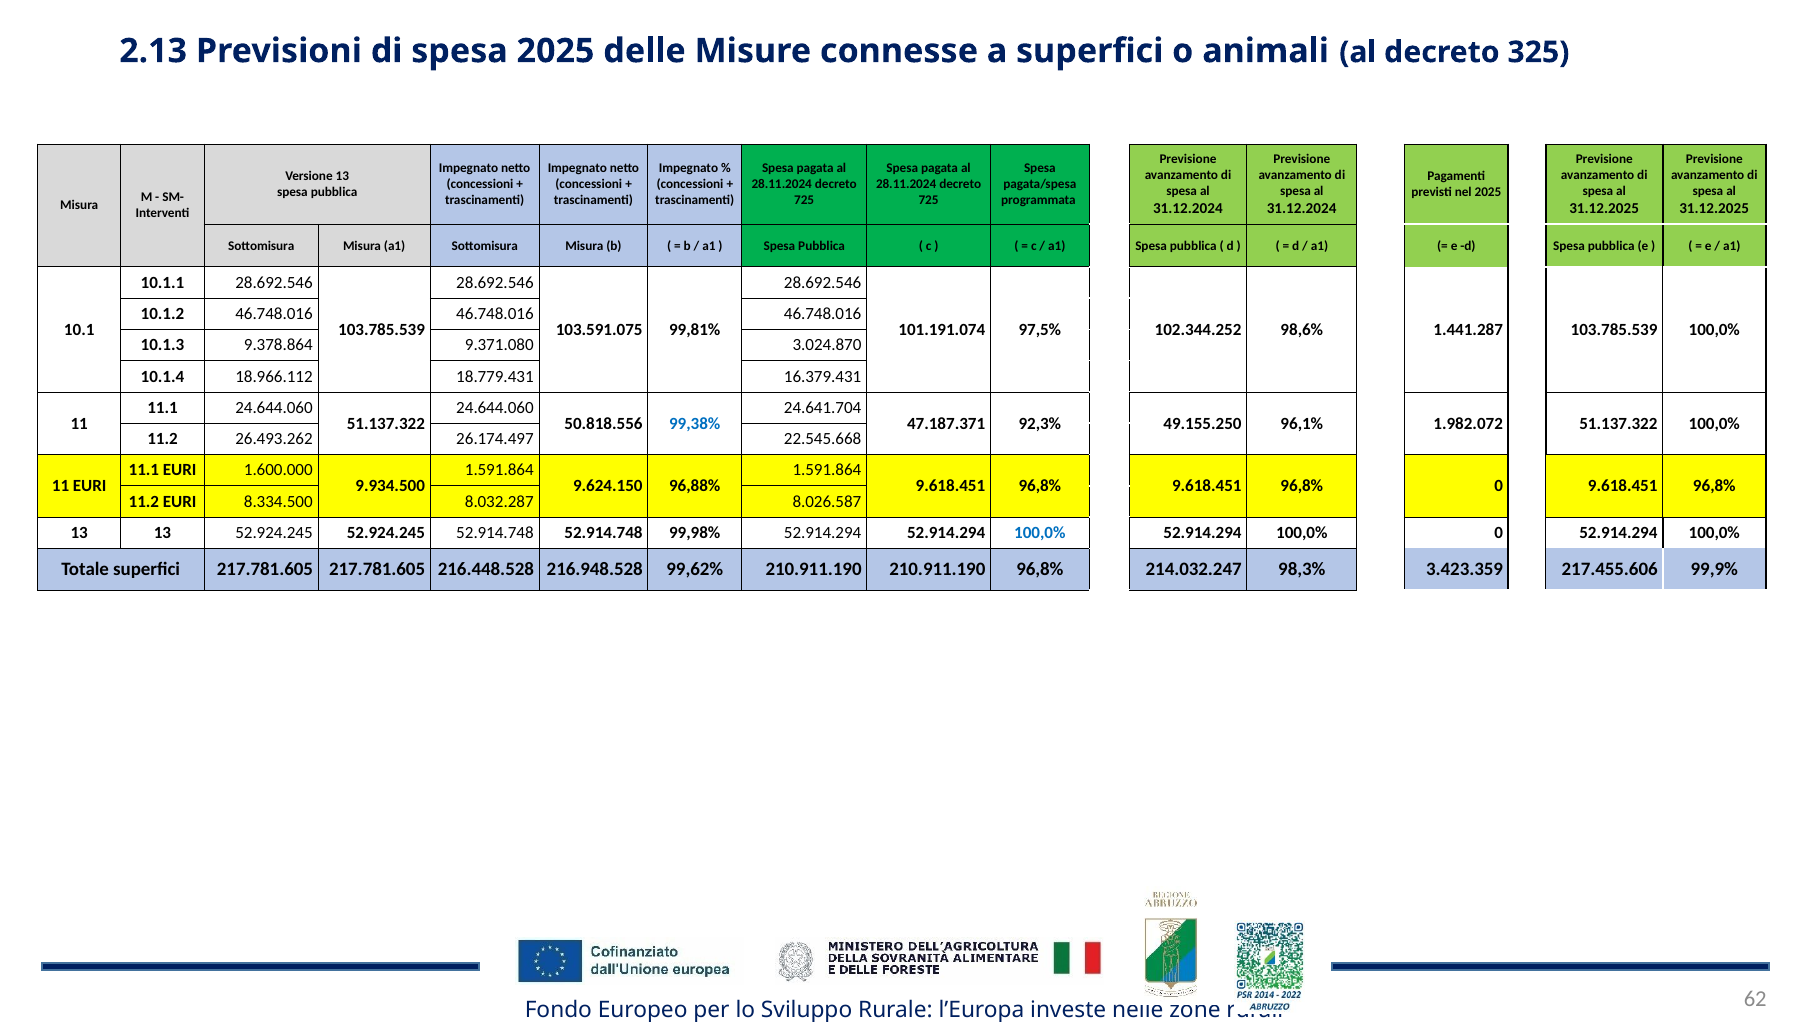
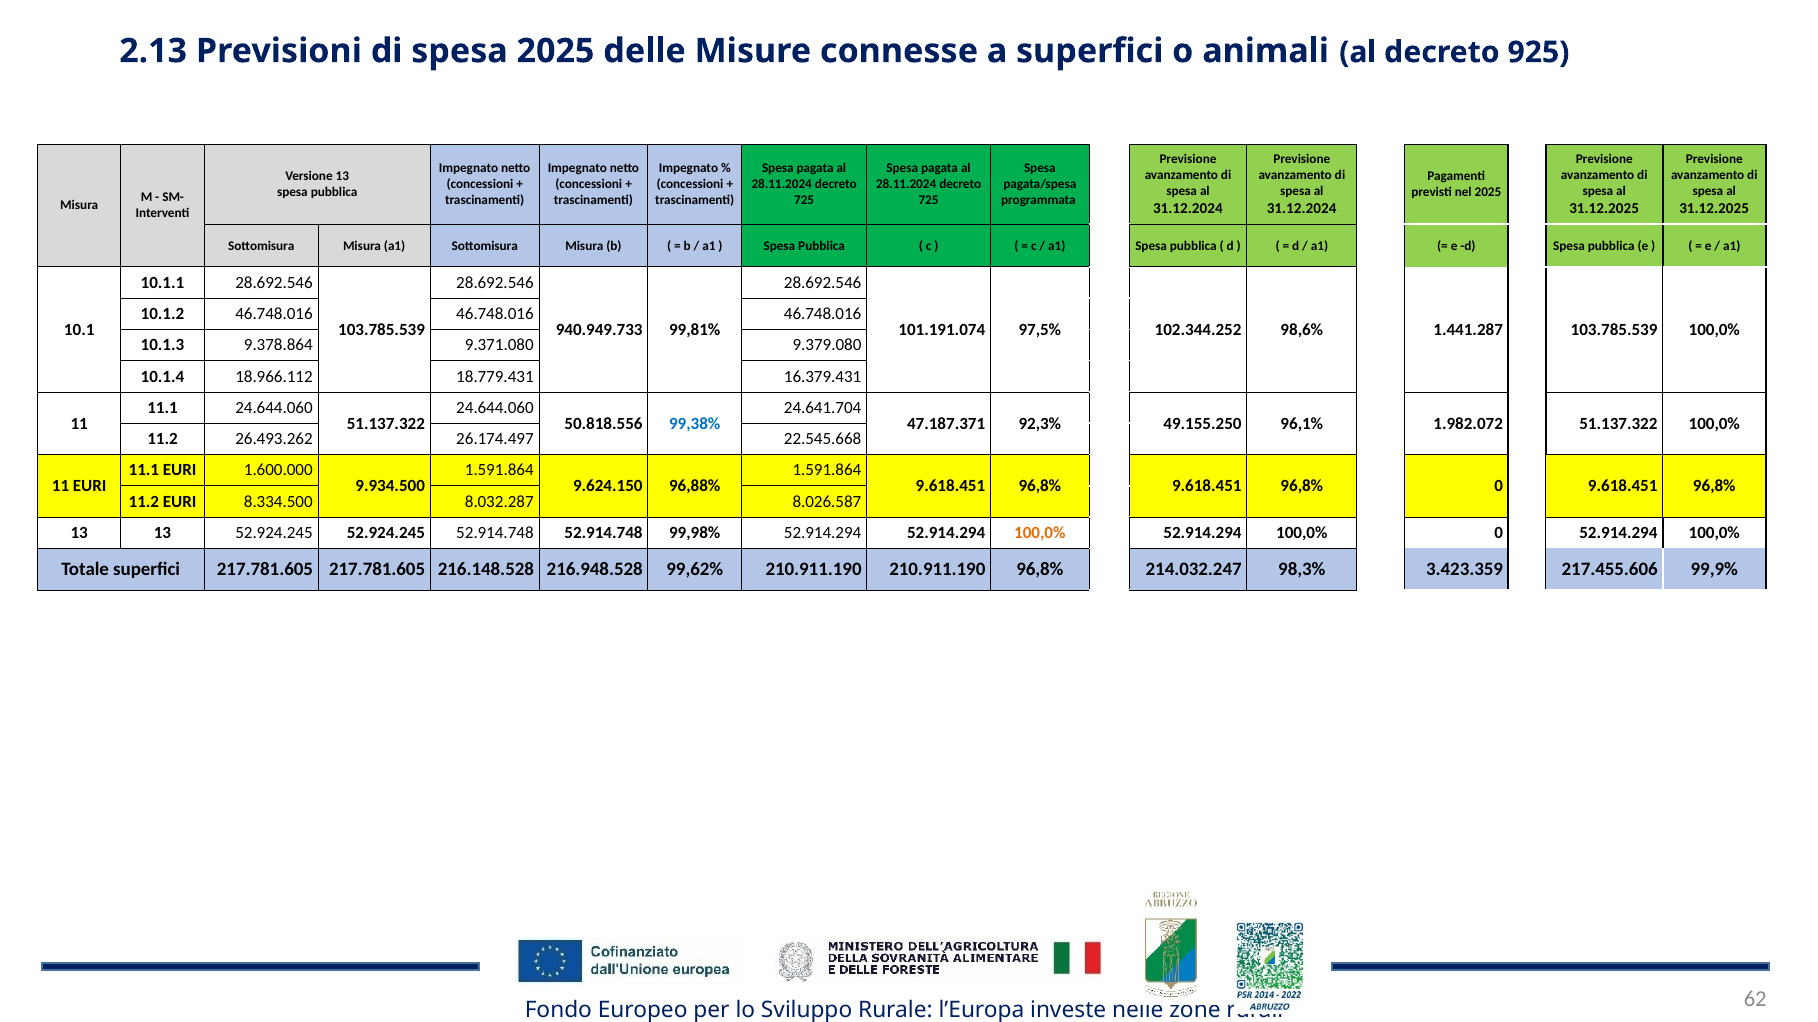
325: 325 -> 925 (1538, 52)
103.591.075: 103.591.075 -> 940.949.733 (599, 330)
3.024.870: 3.024.870 -> 9.379.080 (827, 345)
100,0% colour: blue -> orange (1040, 533)
216.448.528: 216.448.528 -> 216.148.528 (486, 570)
